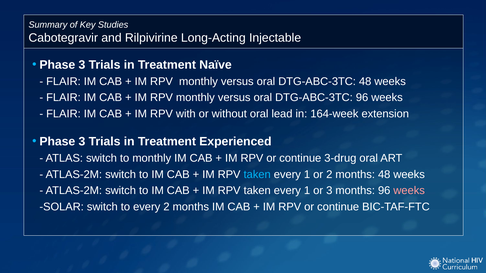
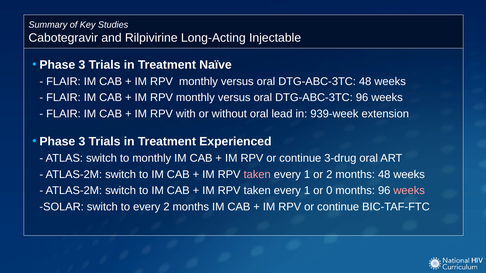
164-week: 164-week -> 939-week (334, 114)
taken colour: light blue -> pink (257, 175)
or 3: 3 -> 0 (329, 191)
